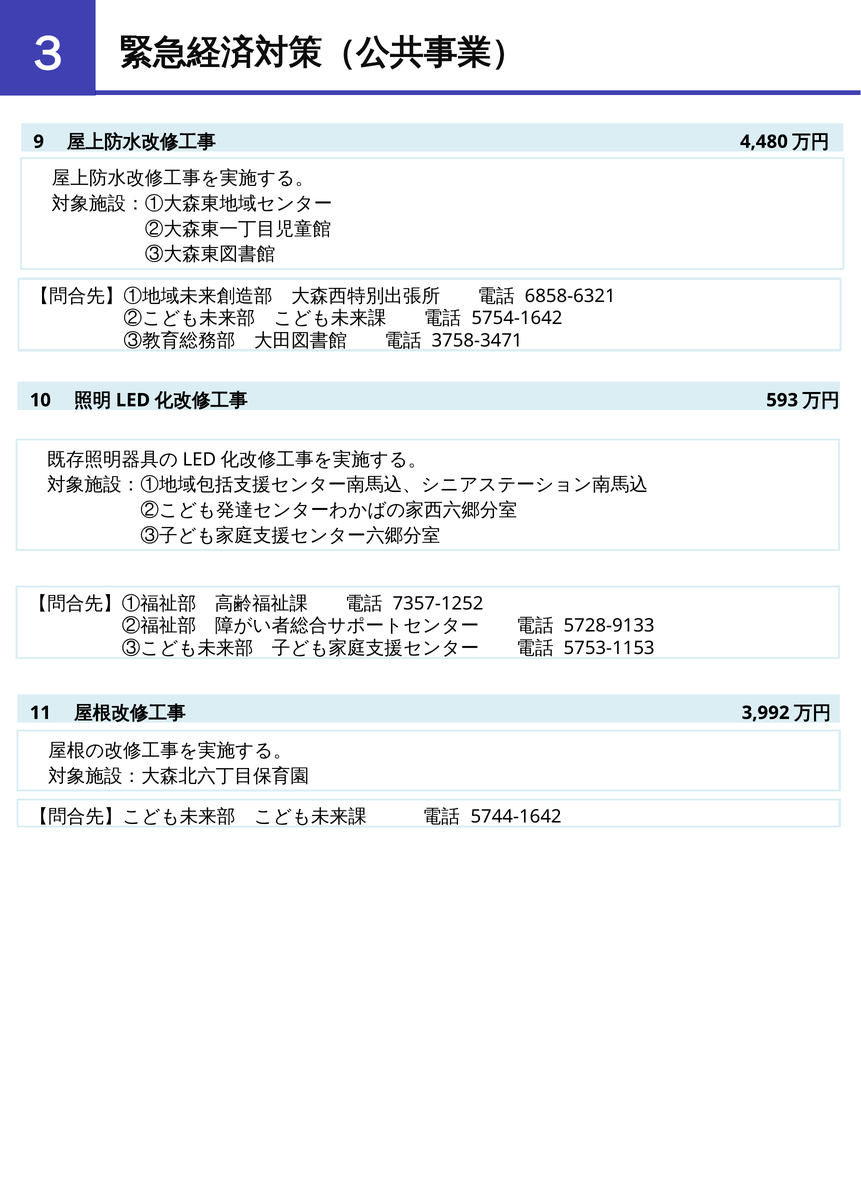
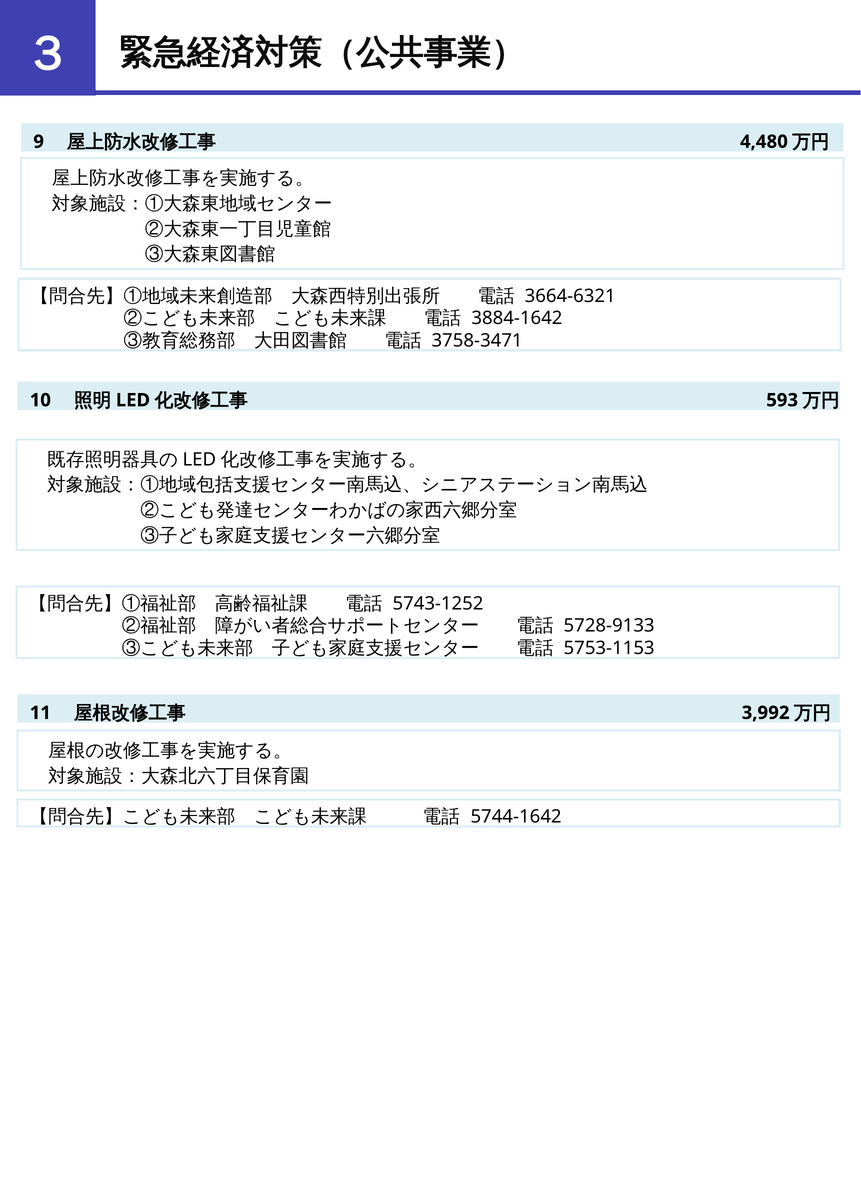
6858-6321: 6858-6321 -> 3664-6321 (570, 296)
5754-1642: 5754-1642 -> 3884-1642 (517, 318)
7357-1252: 7357-1252 -> 5743-1252 (438, 603)
